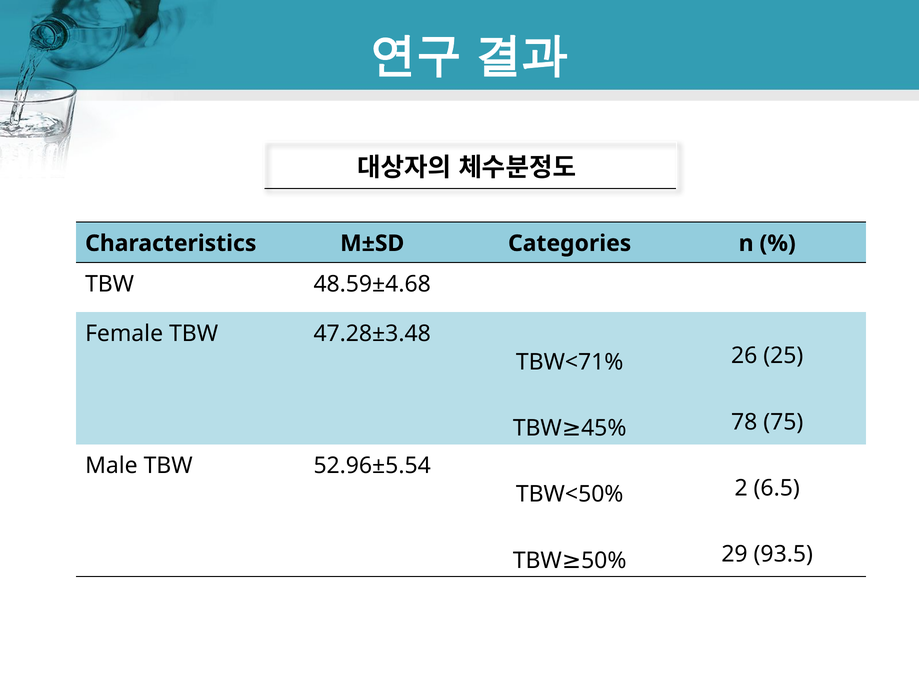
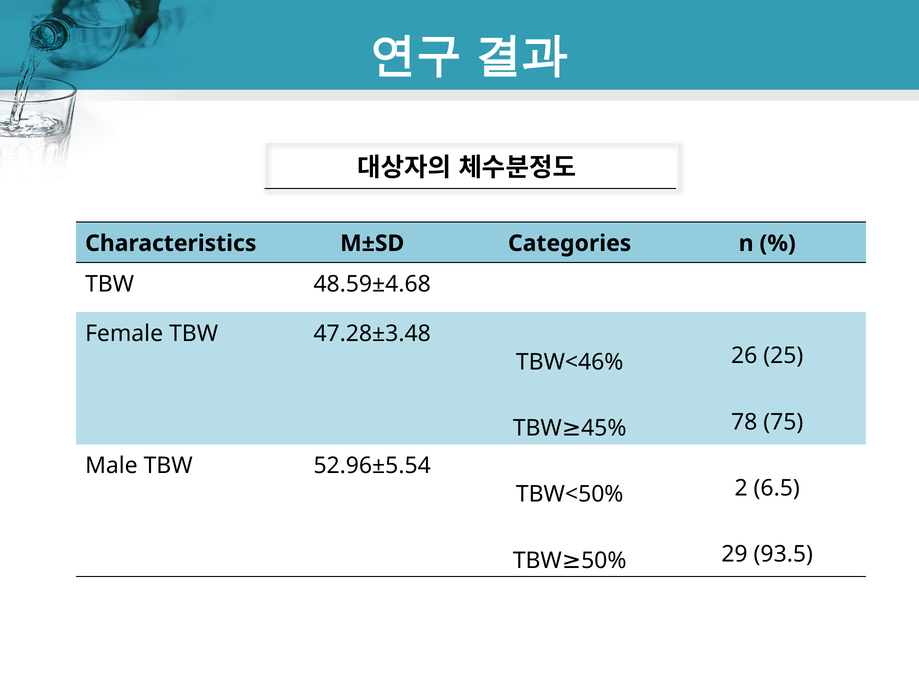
TBW<71%: TBW<71% -> TBW<46% (570, 362)
